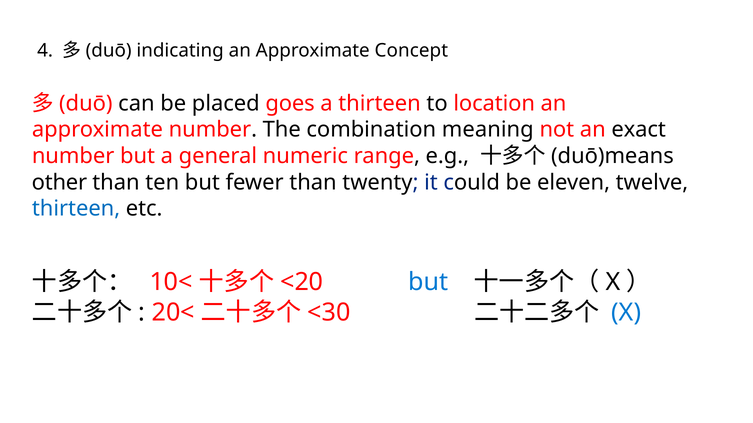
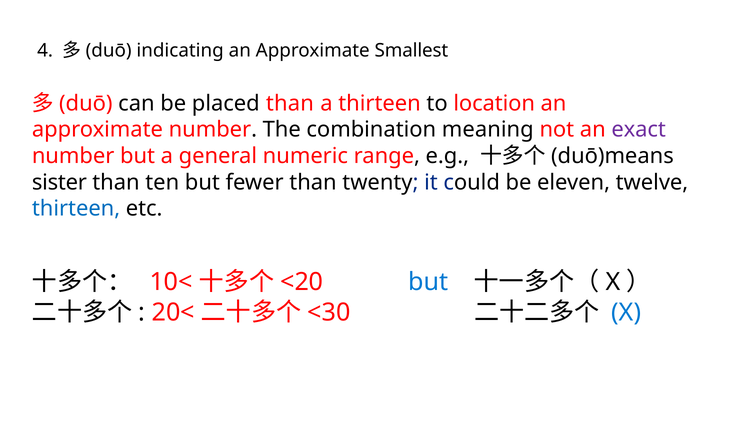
Concept: Concept -> Smallest (411, 51)
placed goes: goes -> than (290, 103)
exact colour: black -> purple (639, 130)
other: other -> sister (59, 183)
